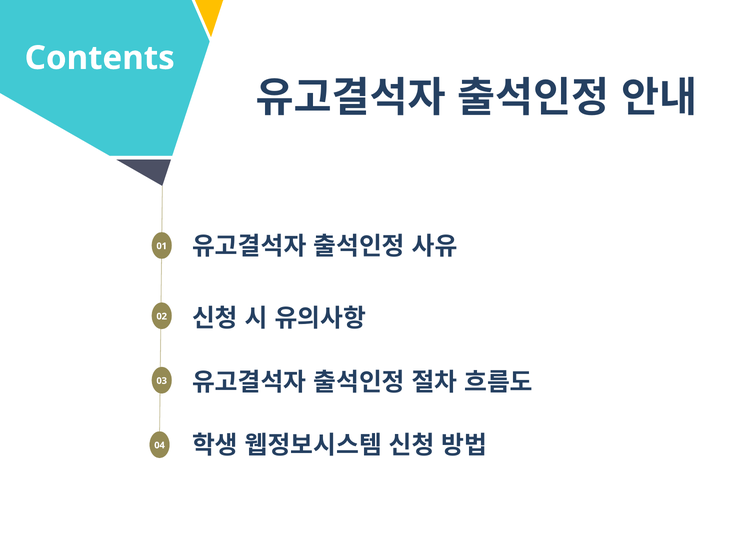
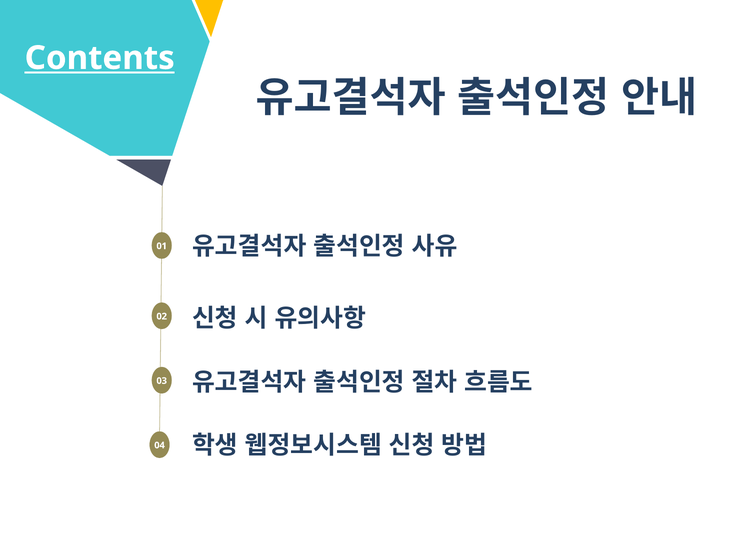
Contents underline: none -> present (100, 58)
